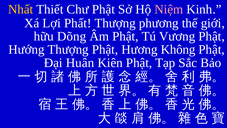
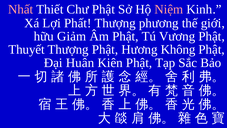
Nhất colour: yellow -> pink (21, 9)
Dõng: Dõng -> Giảm (72, 36)
Hướng: Hướng -> Thuyết (27, 49)
